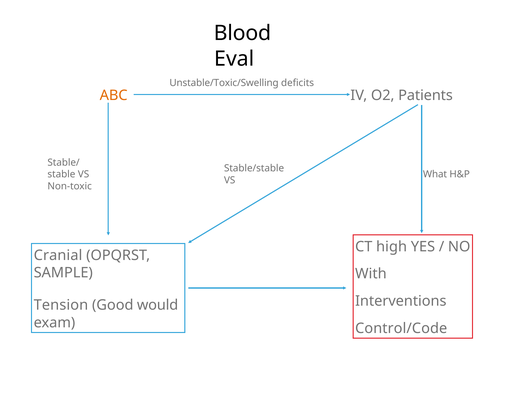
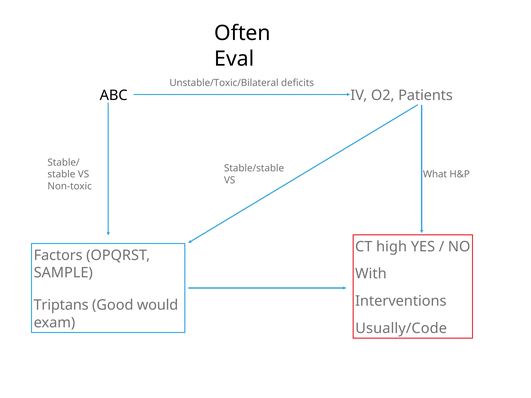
Blood: Blood -> Often (242, 33)
Unstable/Toxic/Swelling: Unstable/Toxic/Swelling -> Unstable/Toxic/Bilateral (224, 83)
ABC colour: orange -> black (114, 96)
Cranial: Cranial -> Factors (58, 255)
Tension: Tension -> Triptans (61, 305)
Control/Code: Control/Code -> Usually/Code (401, 329)
